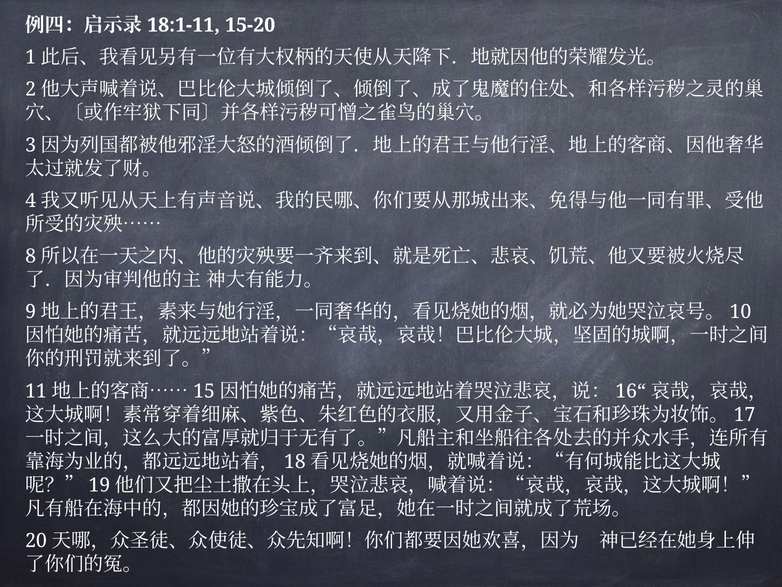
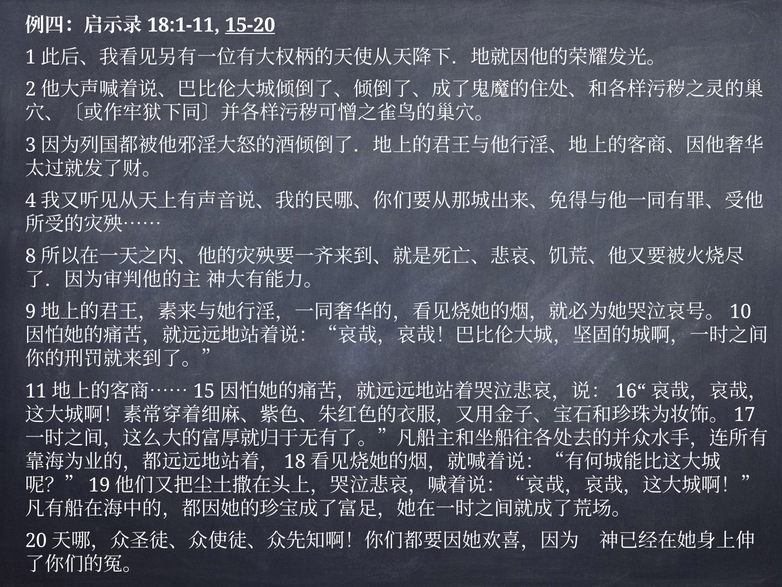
15-20 underline: none -> present (250, 25)
